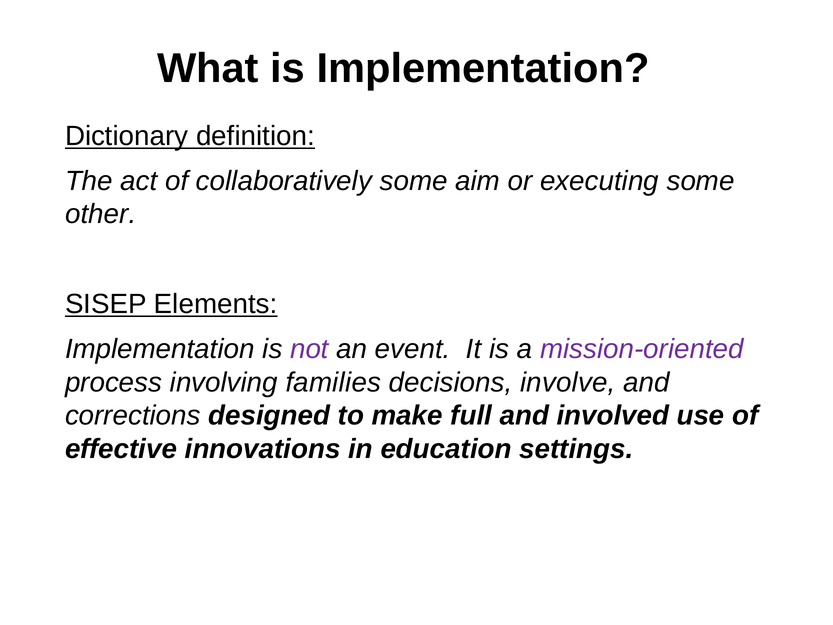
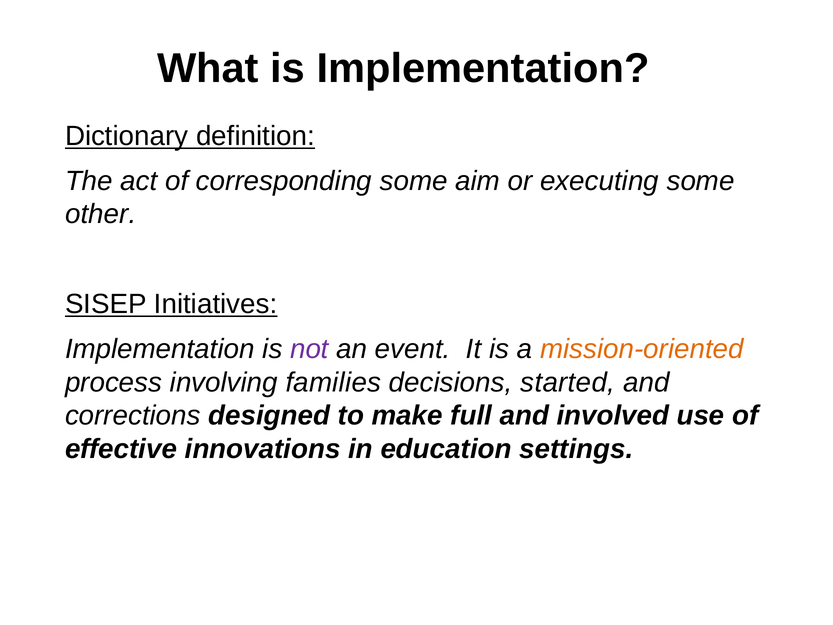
collaboratively: collaboratively -> corresponding (284, 181)
Elements: Elements -> Initiatives (216, 304)
mission-oriented colour: purple -> orange (642, 349)
involve: involve -> started (568, 382)
